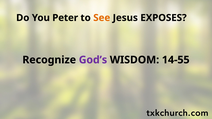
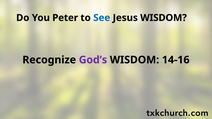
See colour: orange -> blue (102, 18)
Jesus EXPOSES: EXPOSES -> WISDOM (164, 18)
14-55: 14-55 -> 14-16 (176, 60)
